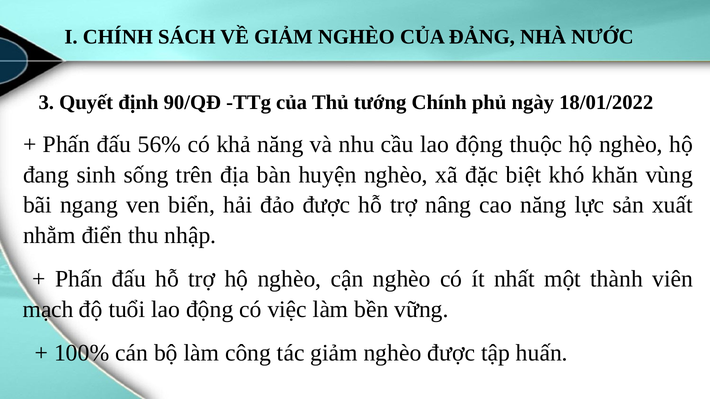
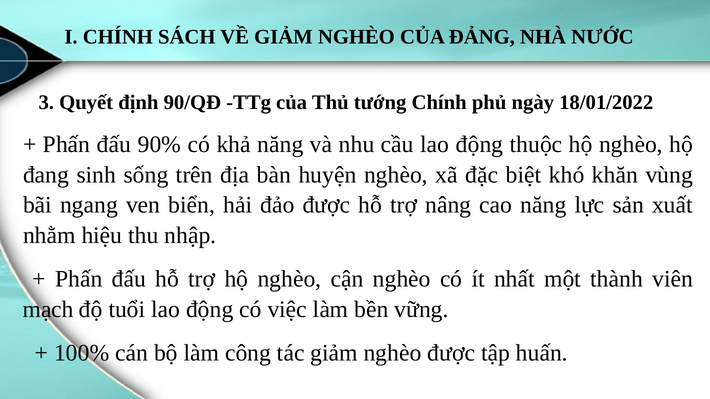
56%: 56% -> 90% (159, 145)
điển: điển -> hiệu (102, 236)
